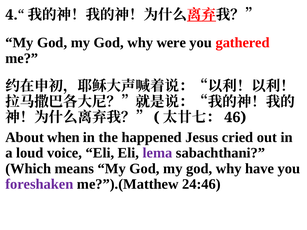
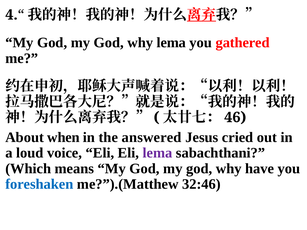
why were: were -> lema (171, 43)
happened: happened -> answered (152, 137)
foreshaken colour: purple -> blue (39, 184)
24:46: 24:46 -> 32:46 (201, 184)
